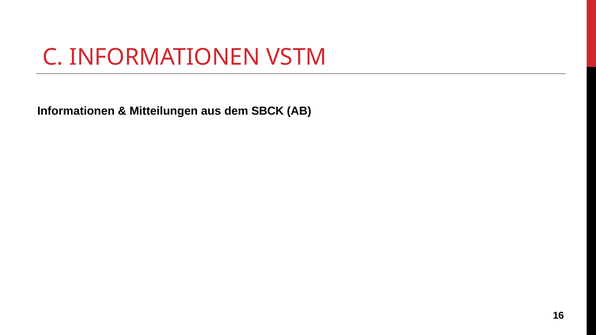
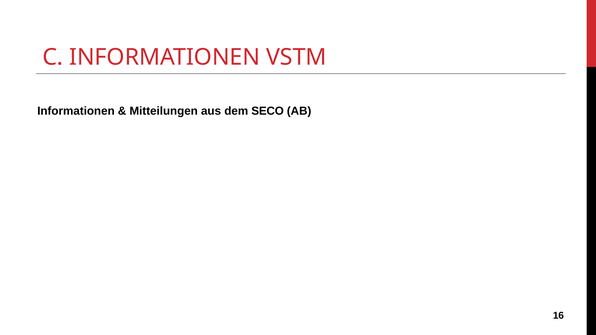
SBCK: SBCK -> SECO (268, 111)
